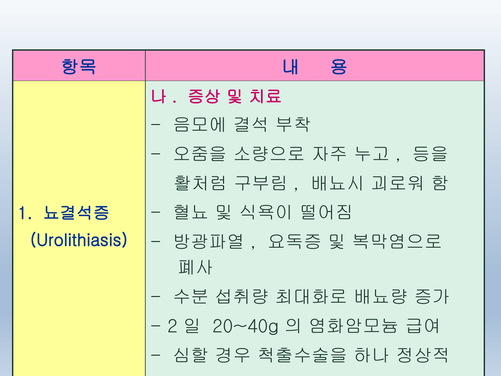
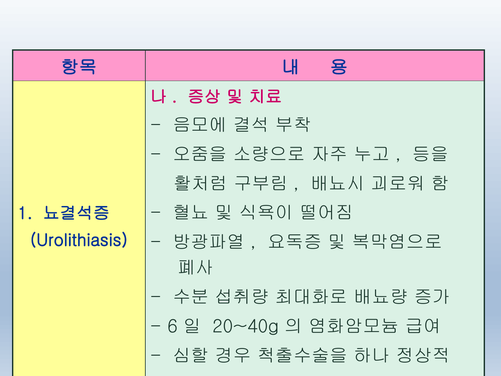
2: 2 -> 6 (173, 326)
